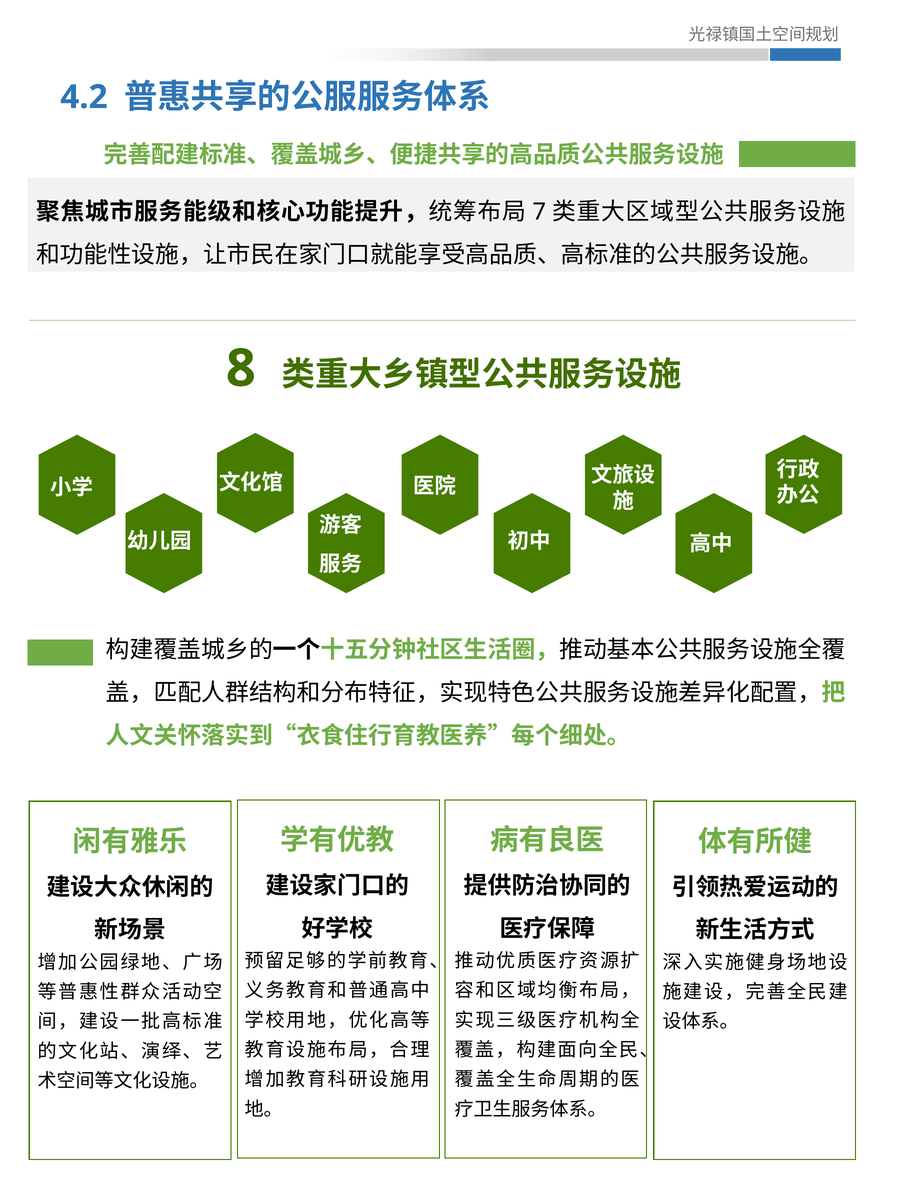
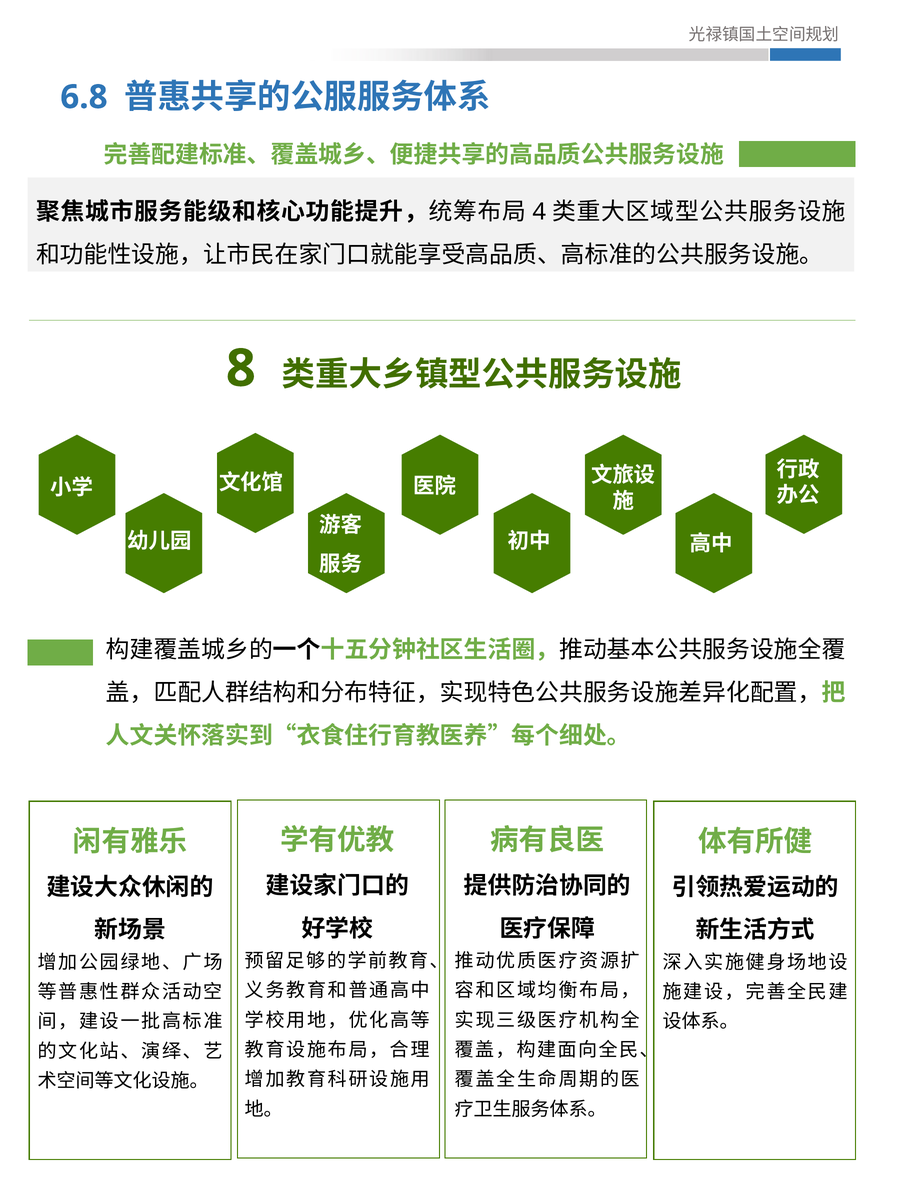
4.2: 4.2 -> 6.8 (84, 97)
7: 7 -> 4 (539, 212)
